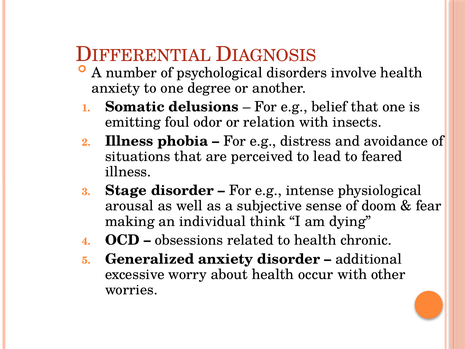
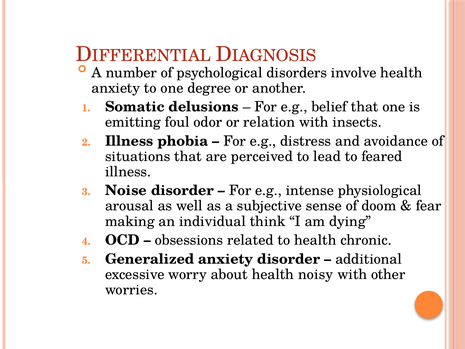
Stage: Stage -> Noise (126, 190)
occur: occur -> noisy (316, 274)
